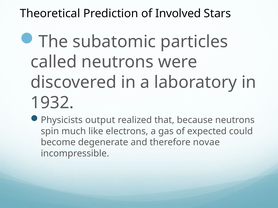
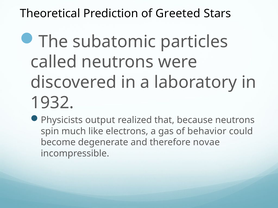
Involved: Involved -> Greeted (178, 13)
expected: expected -> behavior (207, 132)
